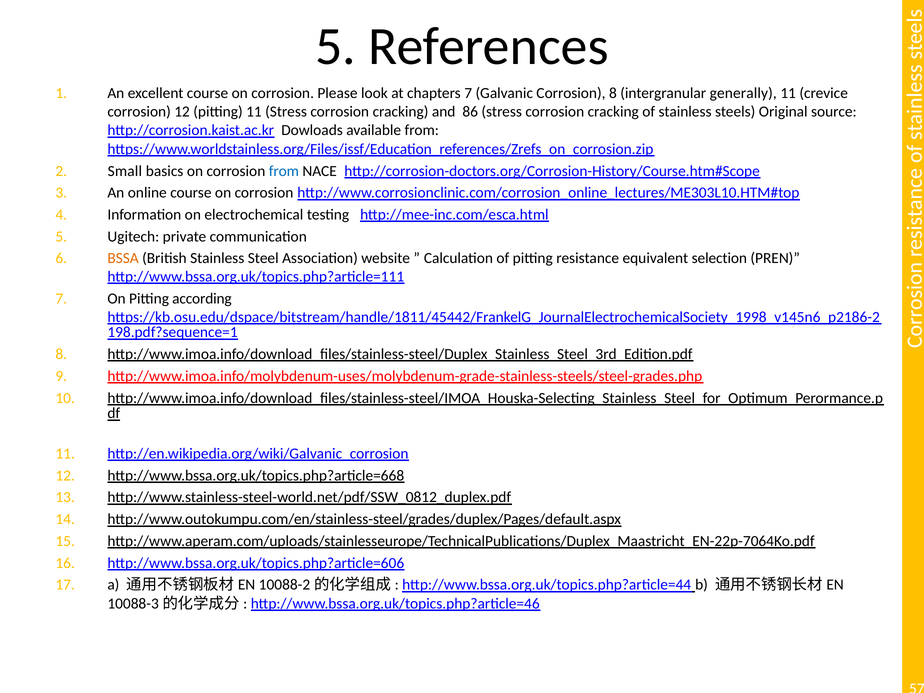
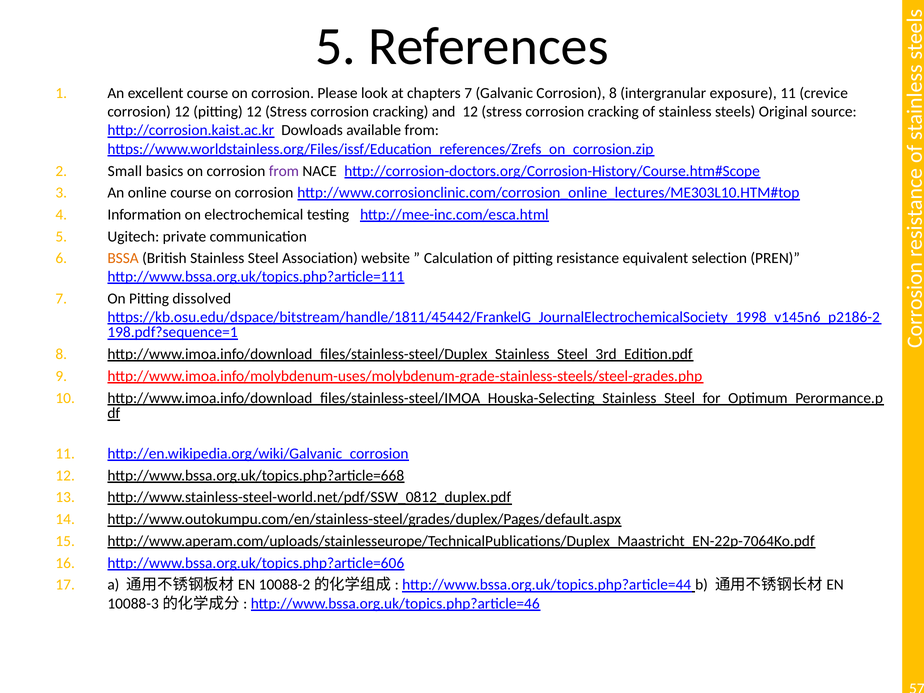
generally: generally -> exposure (743, 93)
pitting 11: 11 -> 12 (254, 112)
and 86: 86 -> 12 (470, 112)
from colour: blue -> purple (284, 171)
according: according -> dissolved (202, 298)
